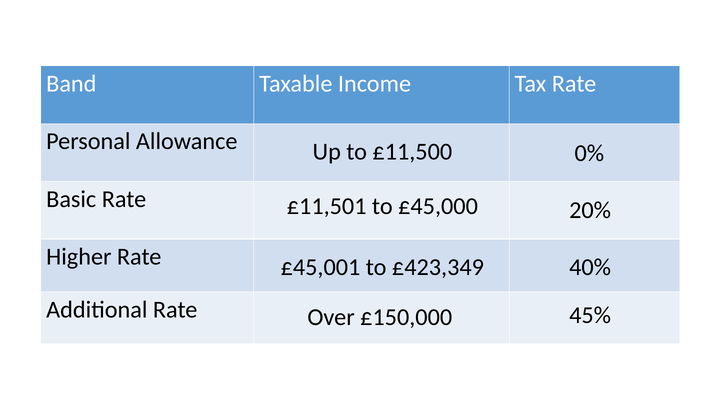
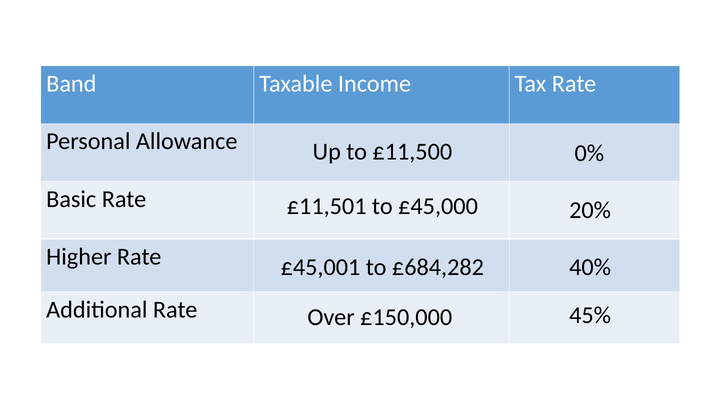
£423,349: £423,349 -> £684,282 (438, 267)
